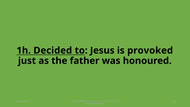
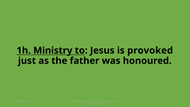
Decided: Decided -> Ministry (53, 50)
